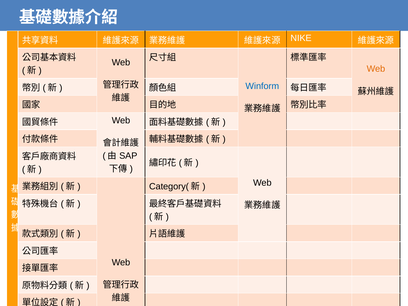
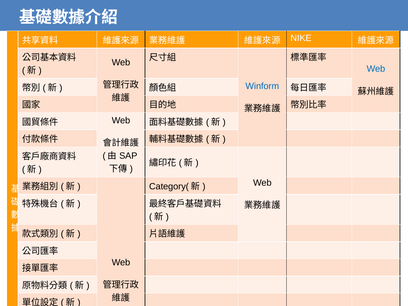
Web colour: orange -> blue (376, 69)
